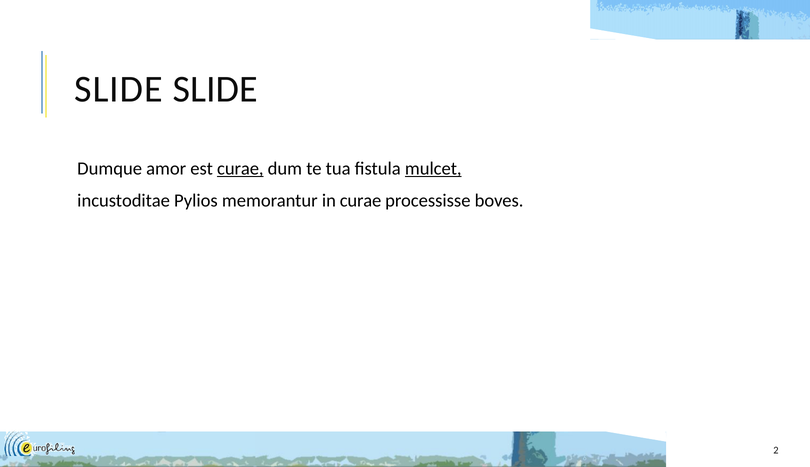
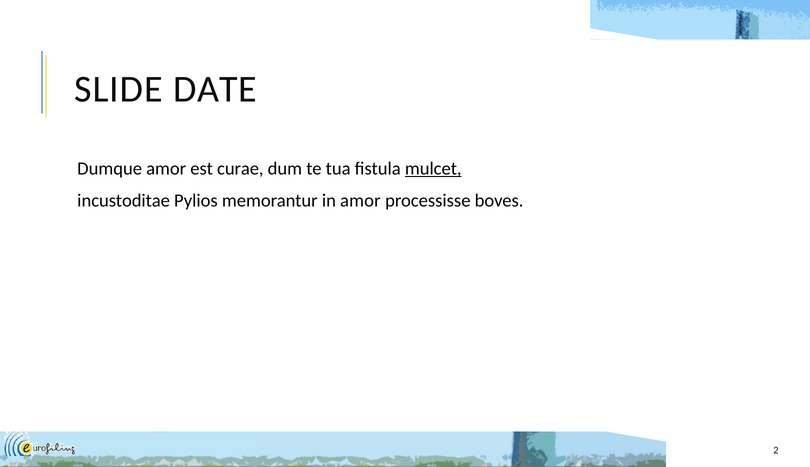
SLIDE SLIDE: SLIDE -> DATE (215, 89)
curae underline: present -> none (240, 169)
in curae: curae -> amor (360, 201)
